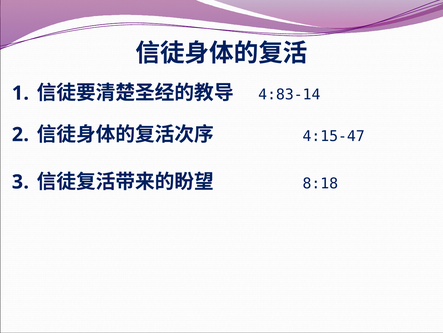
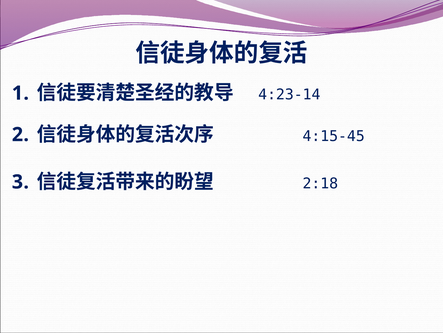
4:83-14: 4:83-14 -> 4:23-14 (289, 95)
4:15-47: 4:15-47 -> 4:15-45 (334, 136)
8:18: 8:18 -> 2:18 (320, 183)
